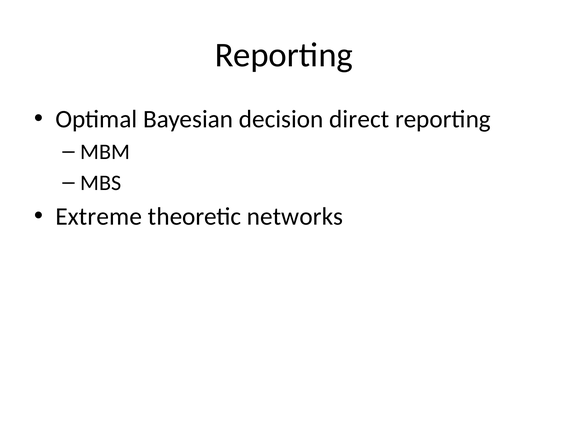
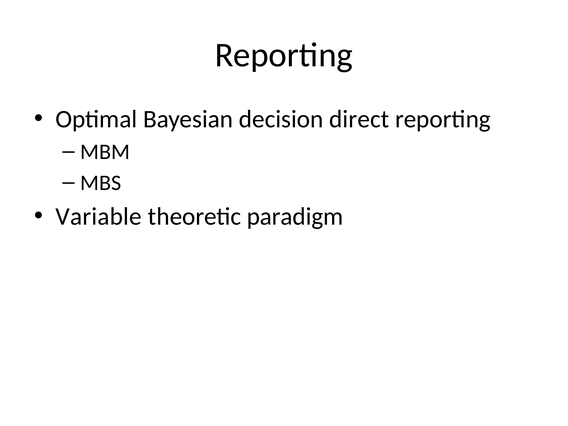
Extreme: Extreme -> Variable (99, 216)
networks: networks -> paradigm (295, 216)
